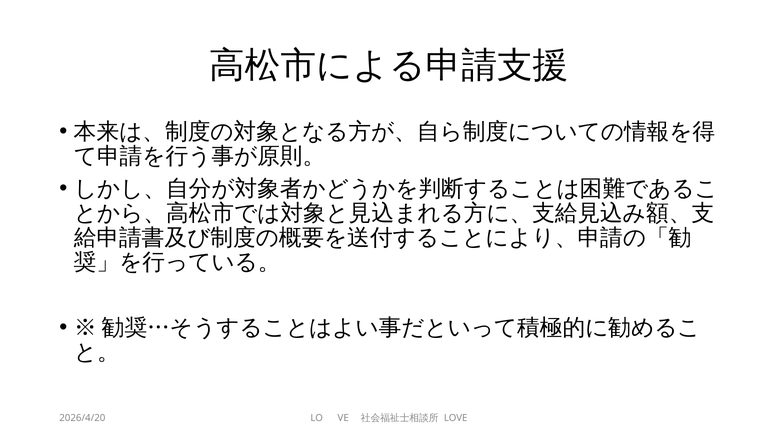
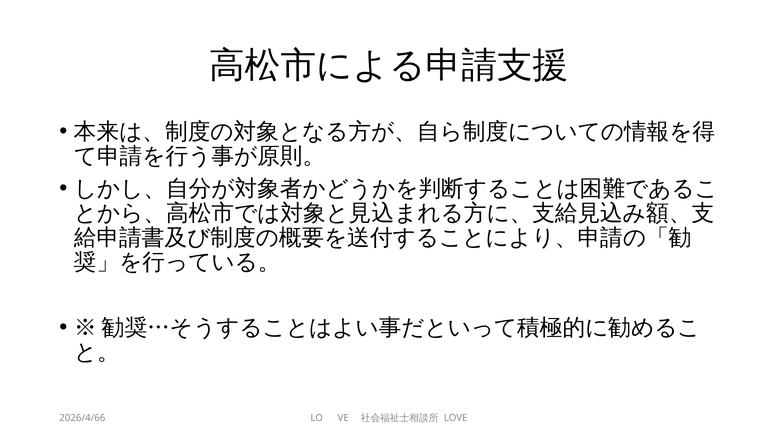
2026/4/20: 2026/4/20 -> 2026/4/66 (82, 418)
